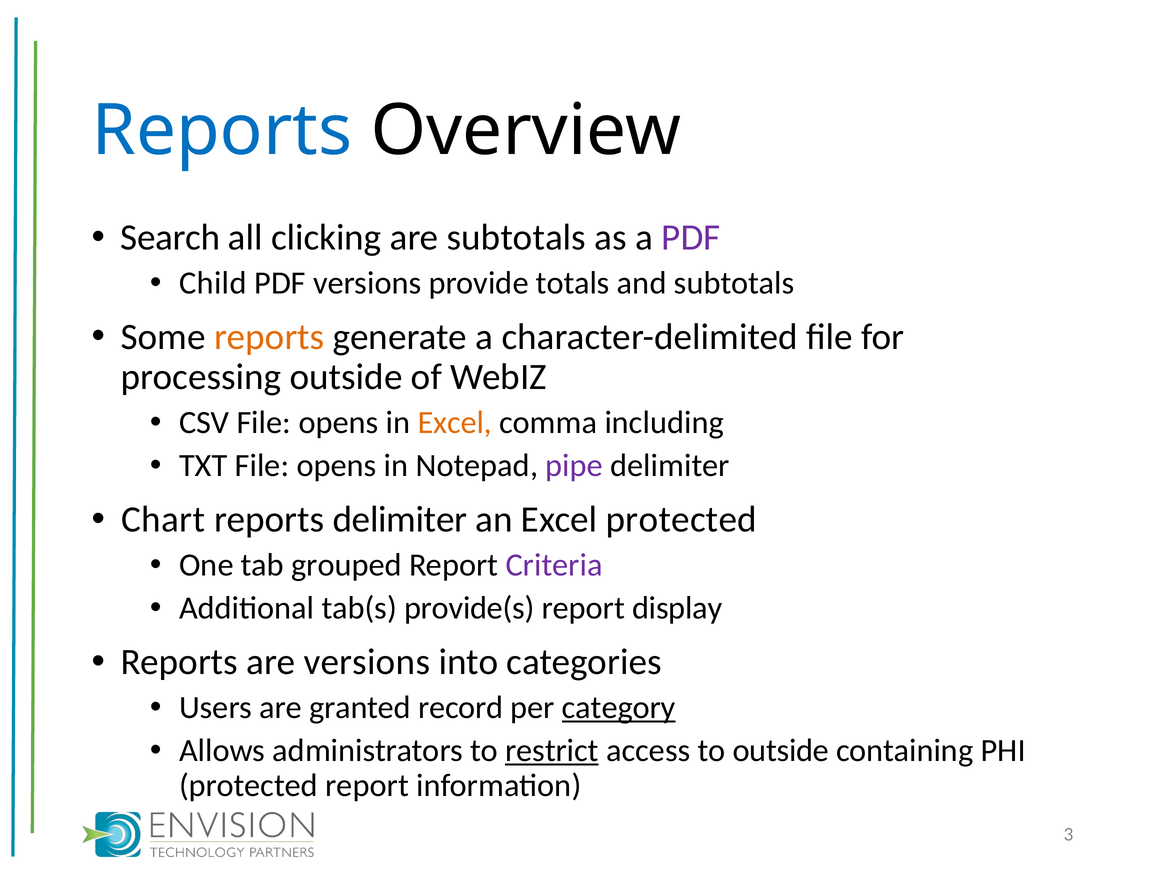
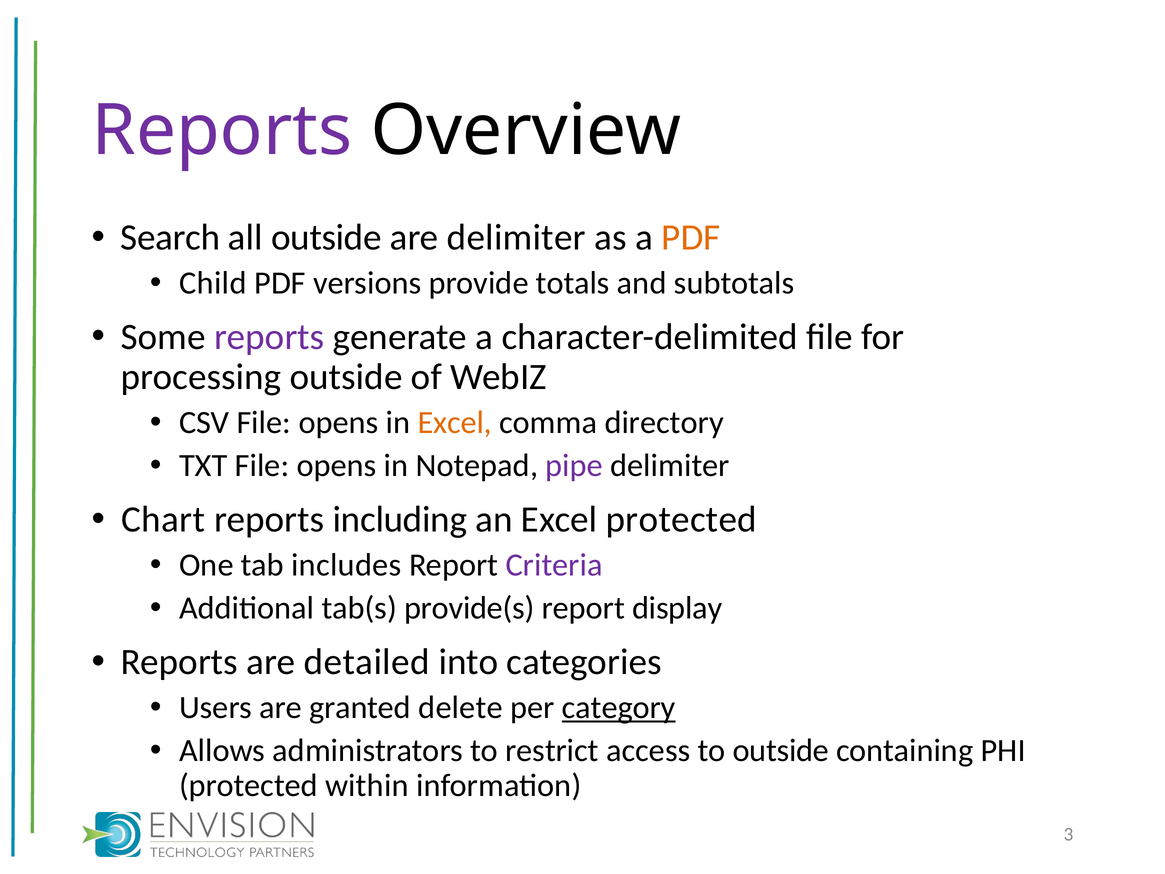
Reports colour: blue -> purple (222, 130)
all clicking: clicking -> outside (326, 237)
are subtotals: subtotals -> delimiter (516, 237)
PDF colour: purple -> orange (691, 237)
reports colour: orange -> purple (269, 337)
including: including -> directory (664, 423)
reports delimiter: delimiter -> including (400, 519)
grouped: grouped -> includes (346, 565)
are versions: versions -> detailed (367, 662)
record: record -> delete (461, 707)
restrict underline: present -> none (552, 750)
protected report: report -> within (367, 785)
